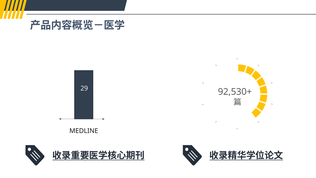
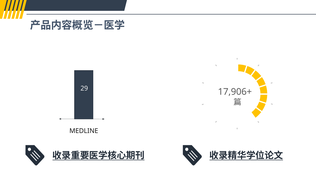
92,530+: 92,530+ -> 17,906+ (235, 92)
